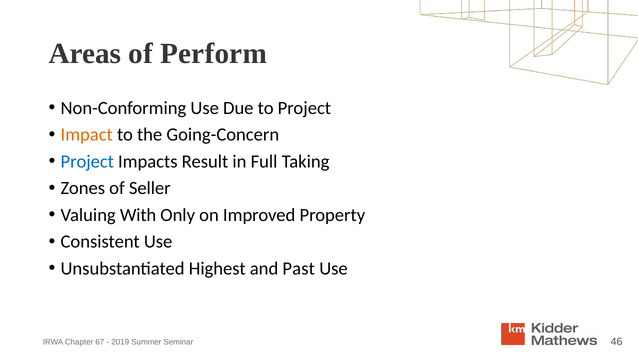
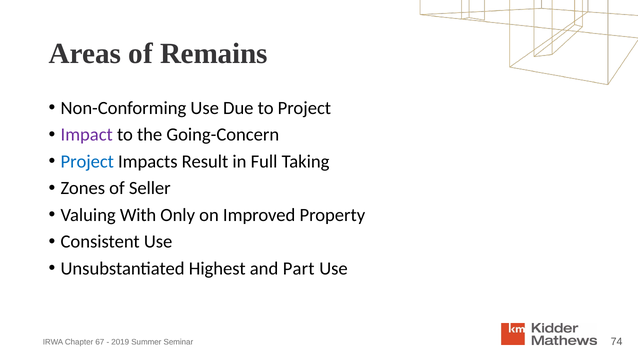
Perform: Perform -> Remains (214, 54)
Impact colour: orange -> purple (87, 135)
Past: Past -> Part (299, 268)
46: 46 -> 74 (617, 342)
